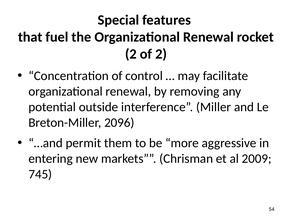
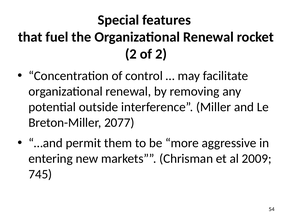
2096: 2096 -> 2077 (119, 123)
